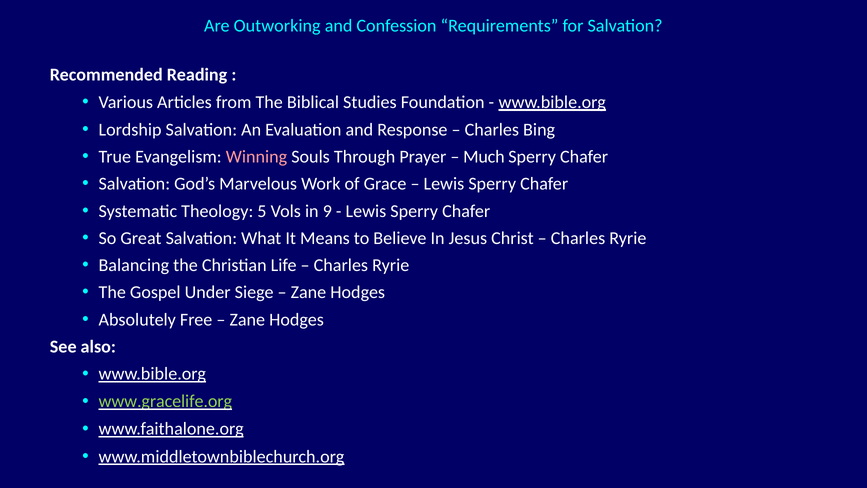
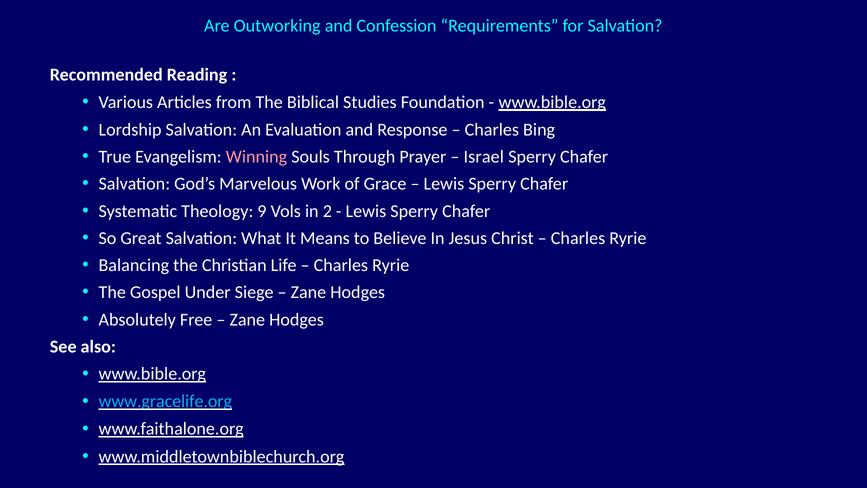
Much: Much -> Israel (484, 157)
5: 5 -> 9 (262, 211)
9: 9 -> 2 (327, 211)
www.gracelife.org colour: light green -> light blue (165, 401)
